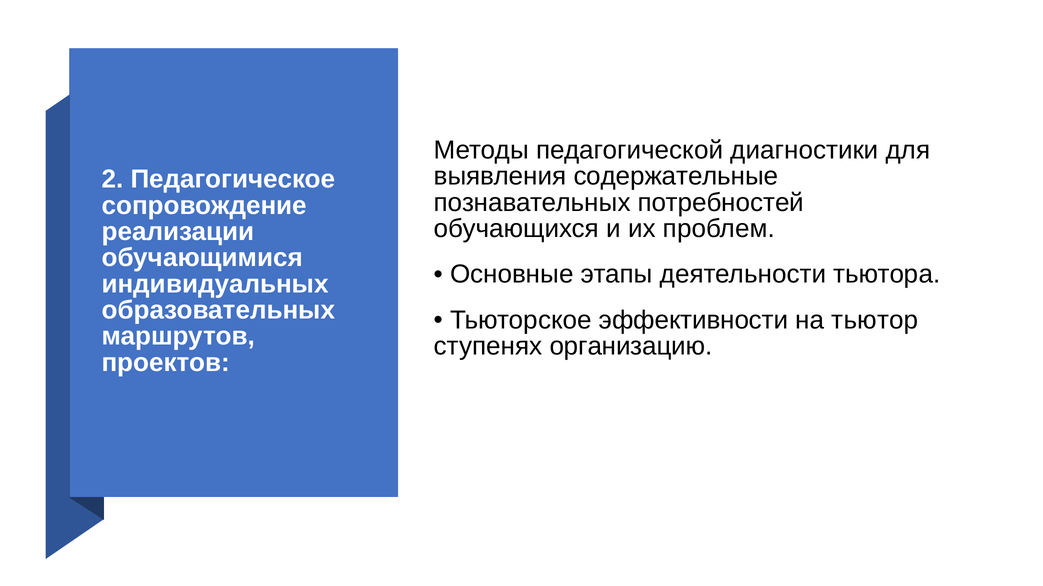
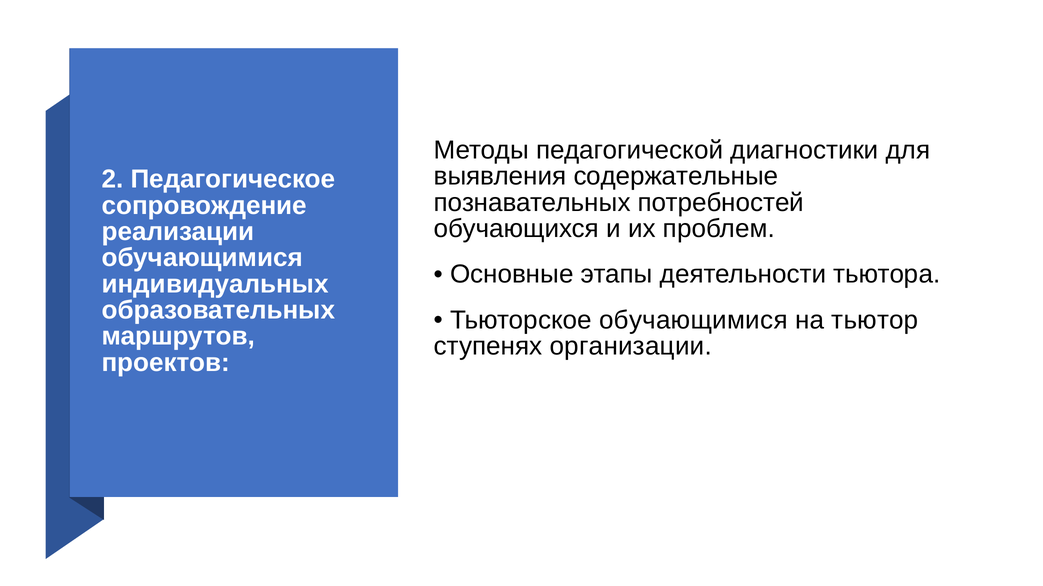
Тьюторское эффективности: эффективности -> обучающимися (693, 320)
организацию: организацию -> организации (631, 346)
